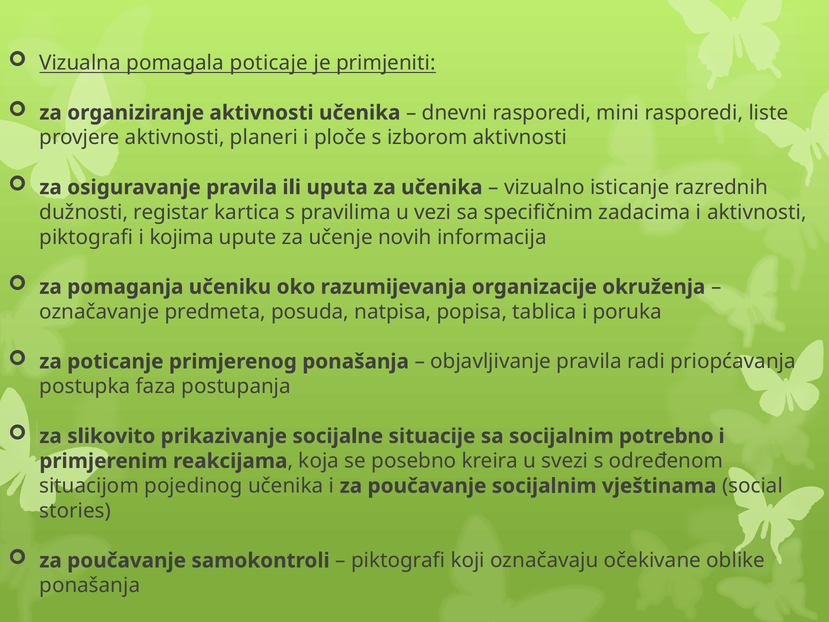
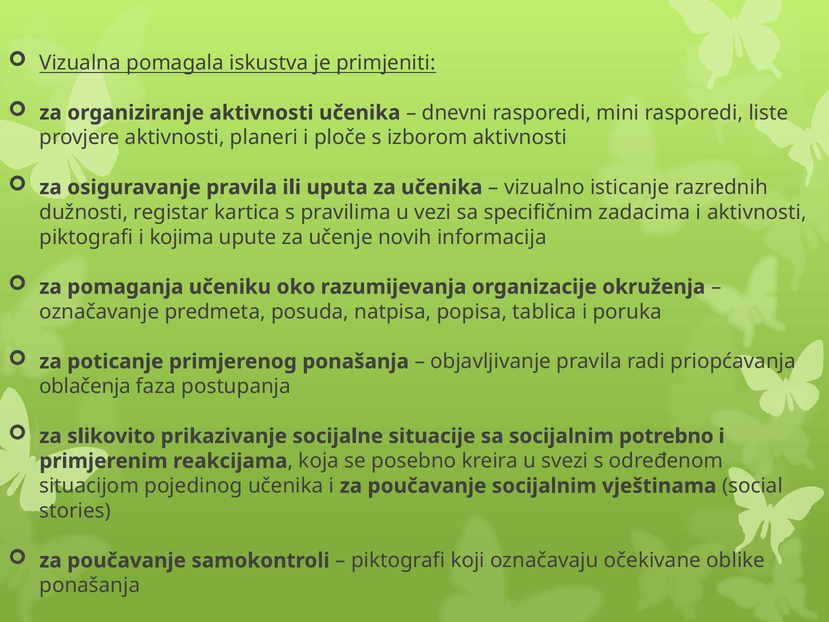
poticaje: poticaje -> iskustva (269, 63)
postupka: postupka -> oblačenja (85, 386)
